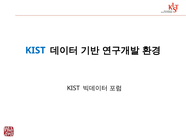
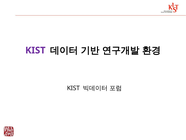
KIST colour: blue -> purple (35, 50)
